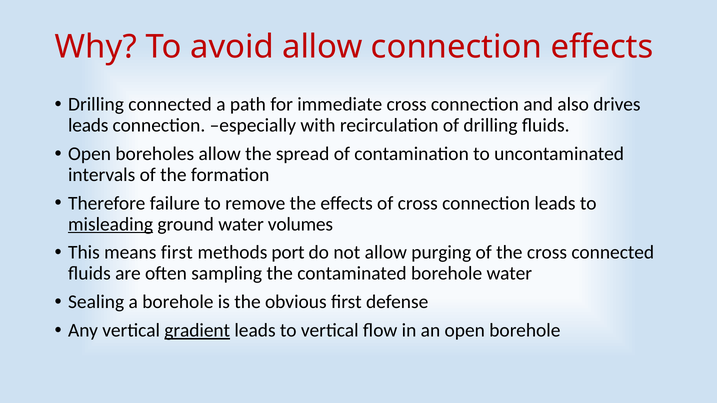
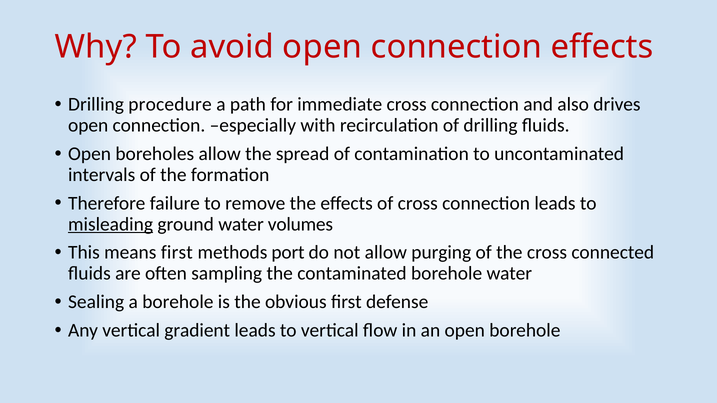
avoid allow: allow -> open (322, 47)
Drilling connected: connected -> procedure (170, 105)
leads: leads -> open (88, 126)
gradient underline: present -> none (197, 331)
